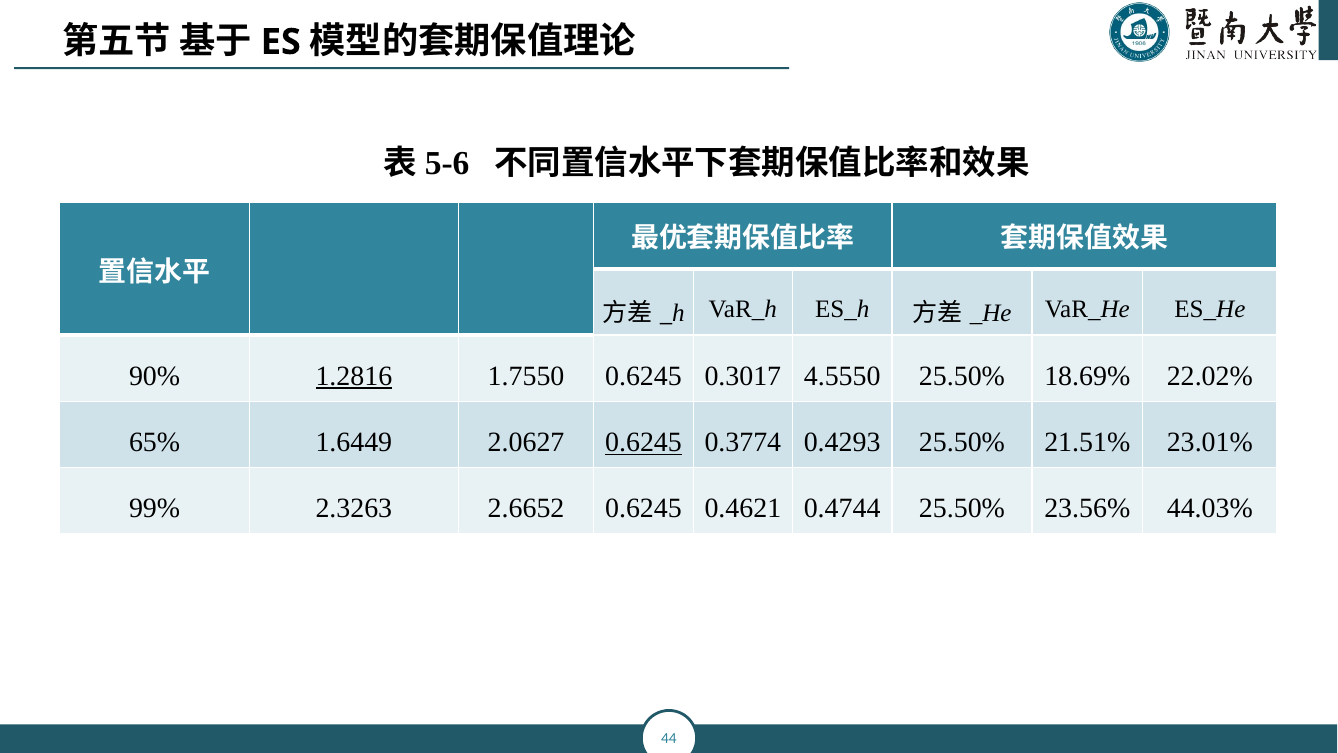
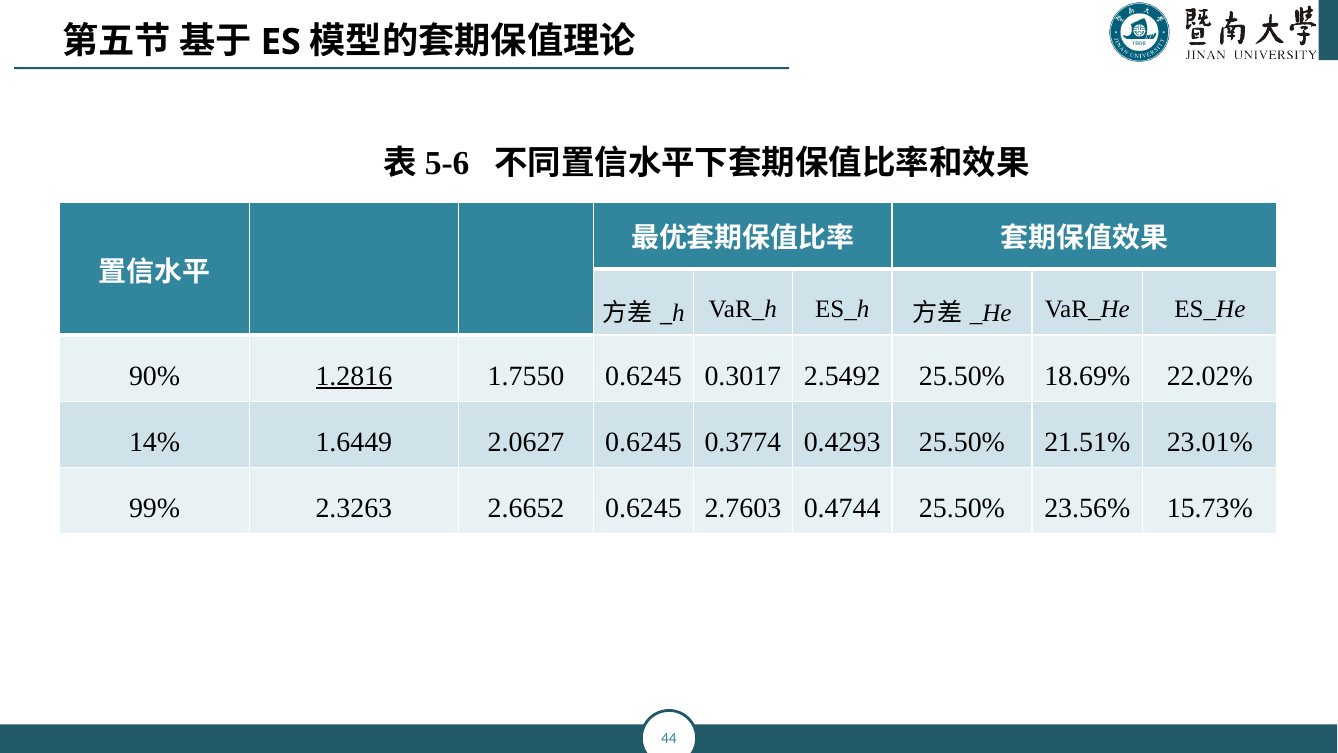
4.5550: 4.5550 -> 2.5492 (842, 376)
65%: 65% -> 14% (155, 442)
0.6245 underline: present -> none (643, 442)
0.4621: 0.4621 -> 2.7603 (743, 509)
44.03%: 44.03% -> 15.73% (1210, 509)
